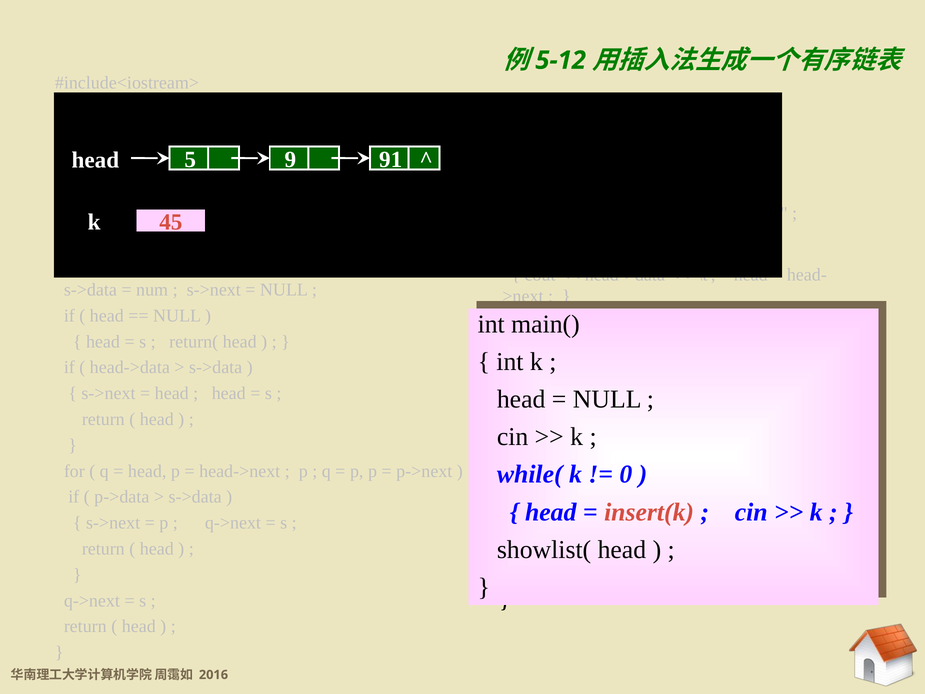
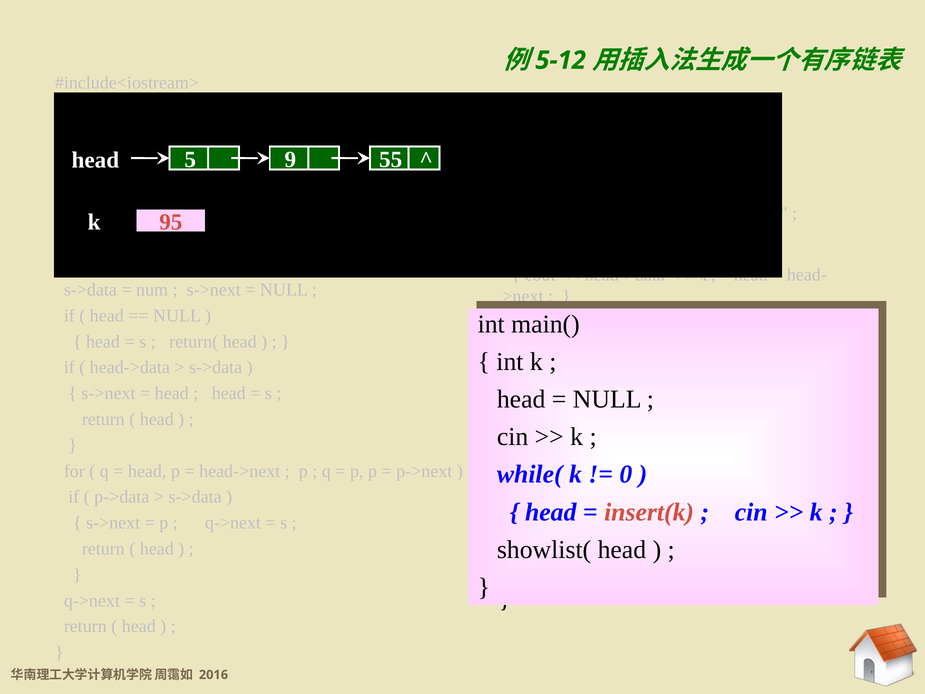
91: 91 -> 55 (391, 160)
45: 45 -> 95 (171, 222)
